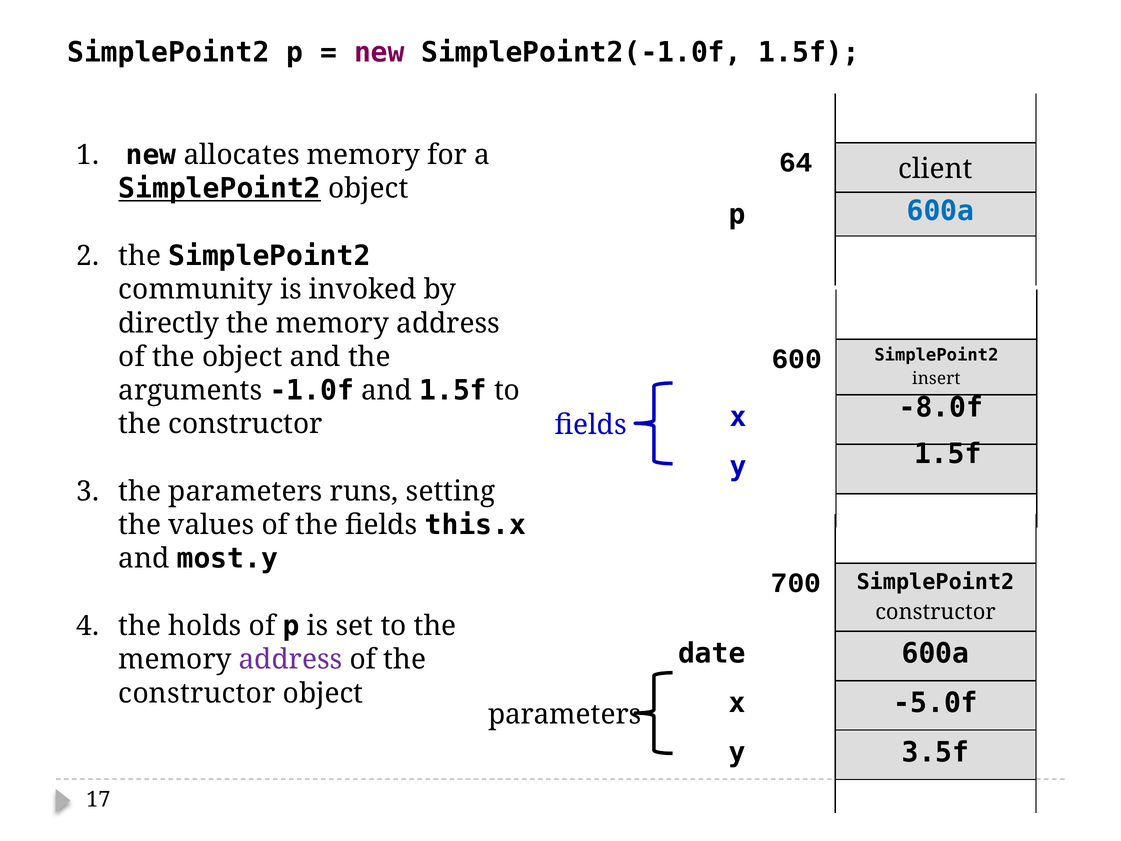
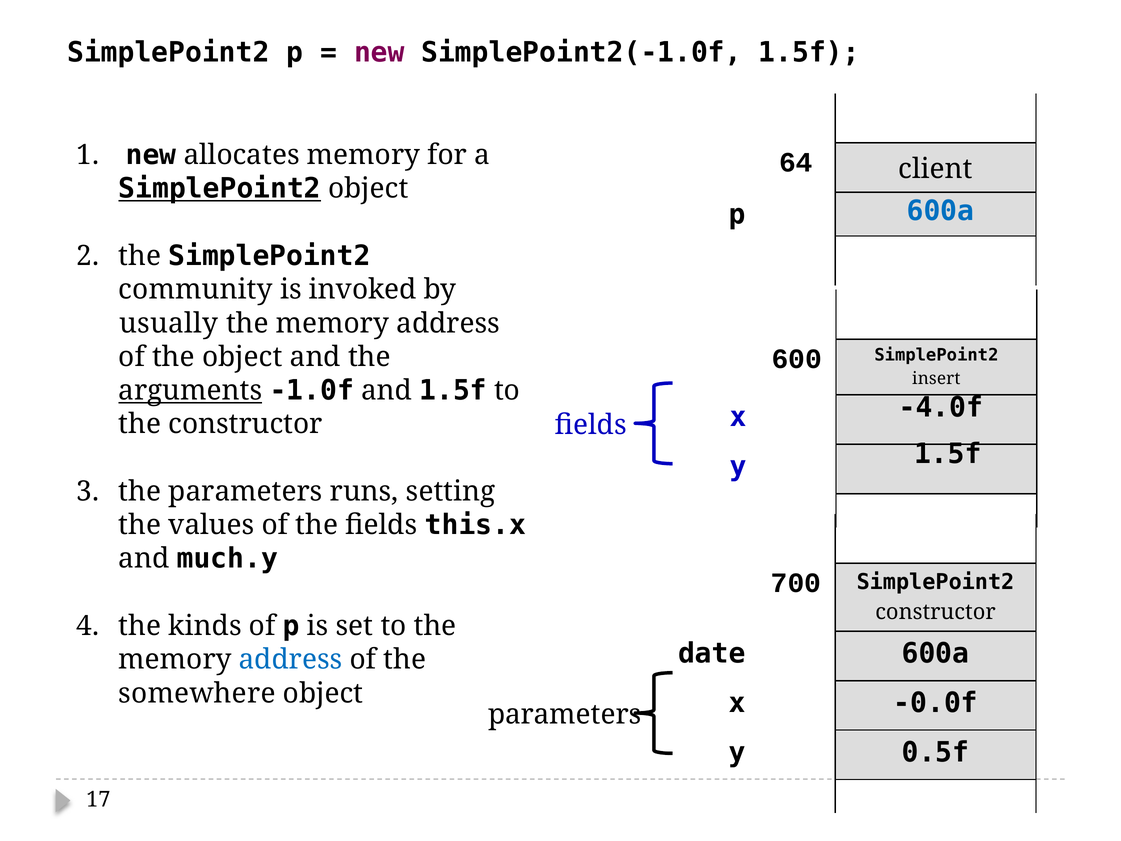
directly: directly -> usually (168, 323)
arguments underline: none -> present (190, 390)
-8.0f: -8.0f -> -4.0f (941, 407)
most.y: most.y -> much.y (227, 559)
holds: holds -> kinds (205, 626)
address colour: purple -> blue (291, 659)
constructor: constructor -> somewhere (197, 693)
-5.0f: -5.0f -> -0.0f (936, 703)
3.5f: 3.5f -> 0.5f (936, 752)
